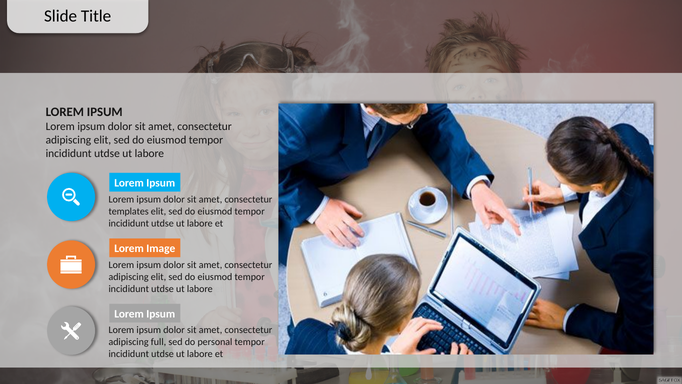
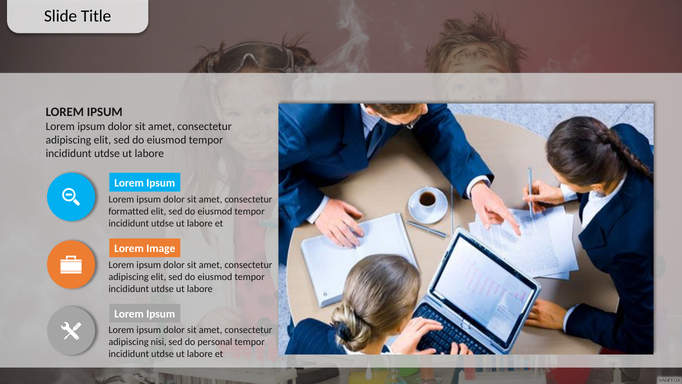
templates: templates -> formatted (129, 211)
full: full -> nisi (159, 342)
